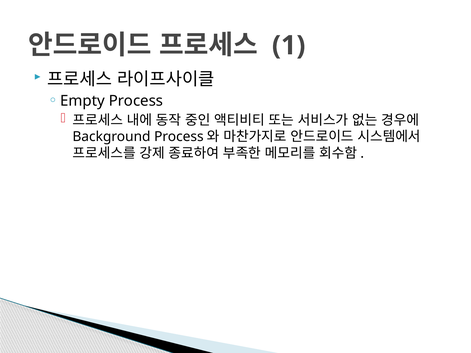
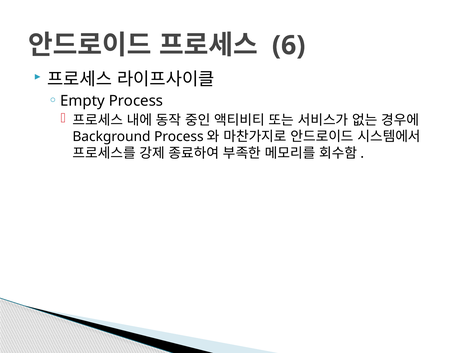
1: 1 -> 6 (289, 45)
